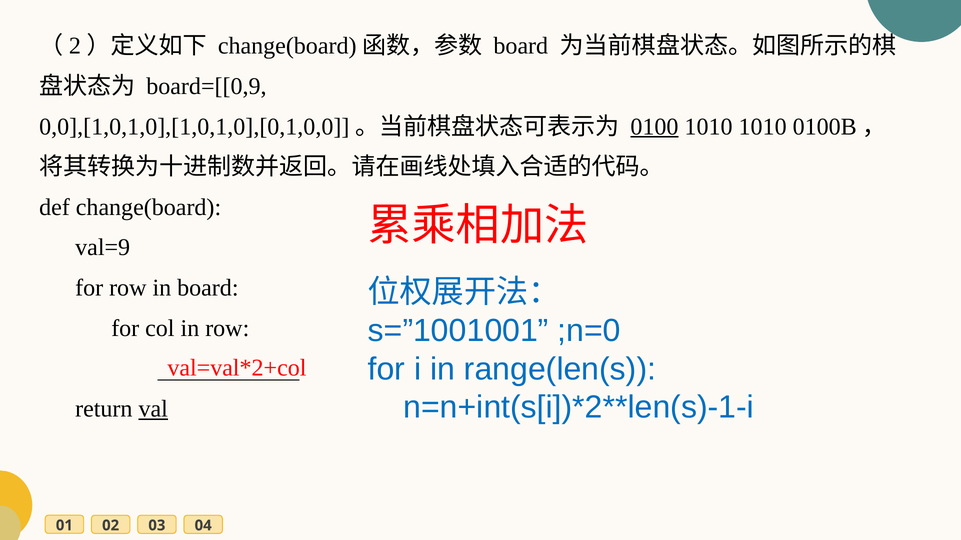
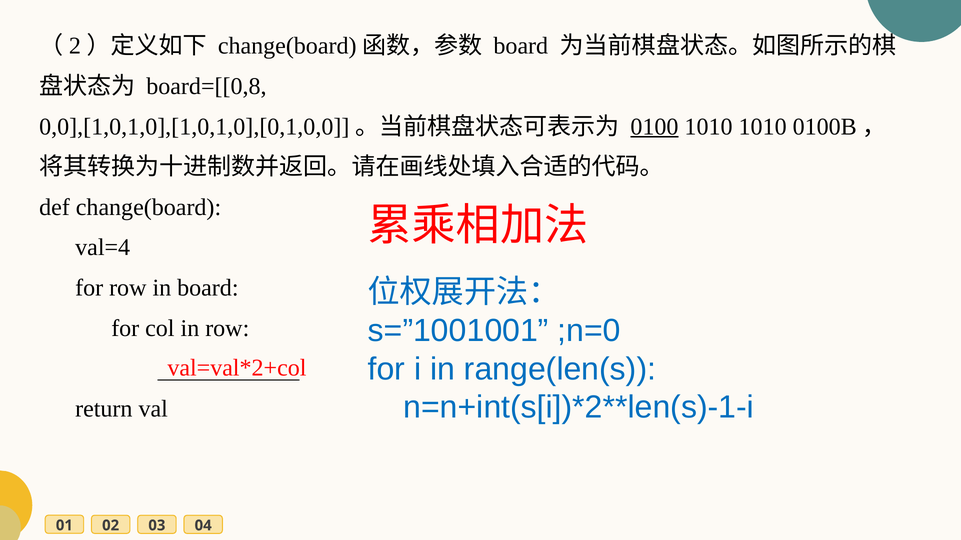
board=[[0,9: board=[[0,9 -> board=[[0,8 (206, 86)
val=9: val=9 -> val=4 (103, 248)
val underline: present -> none (153, 409)
